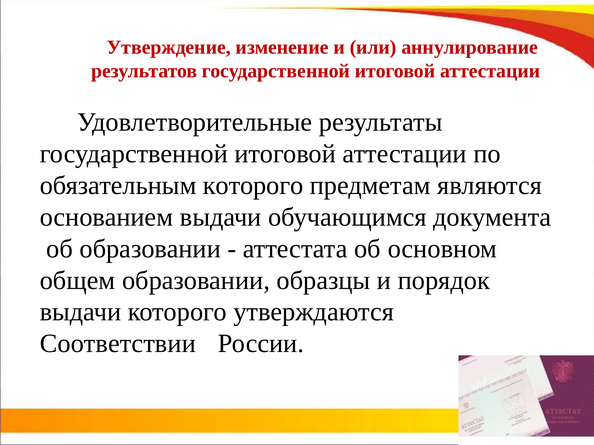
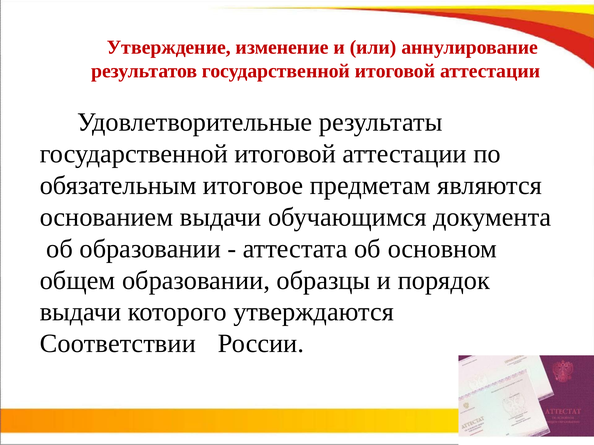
обязательным которого: которого -> итоговое (253, 186)
